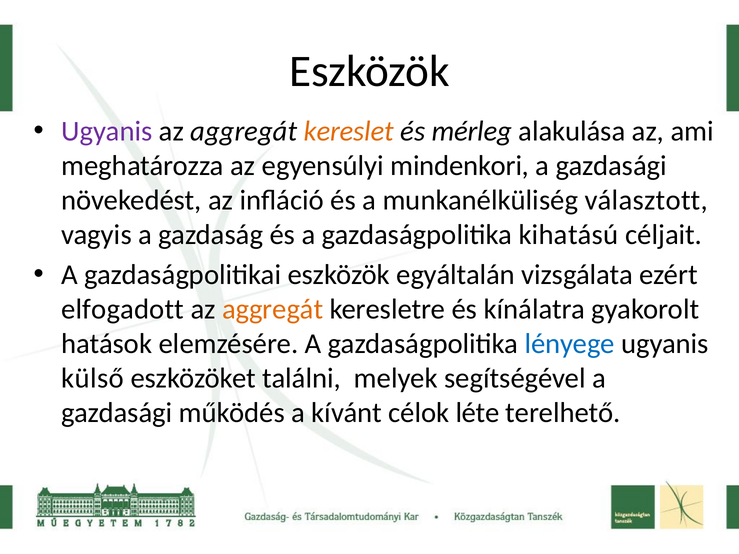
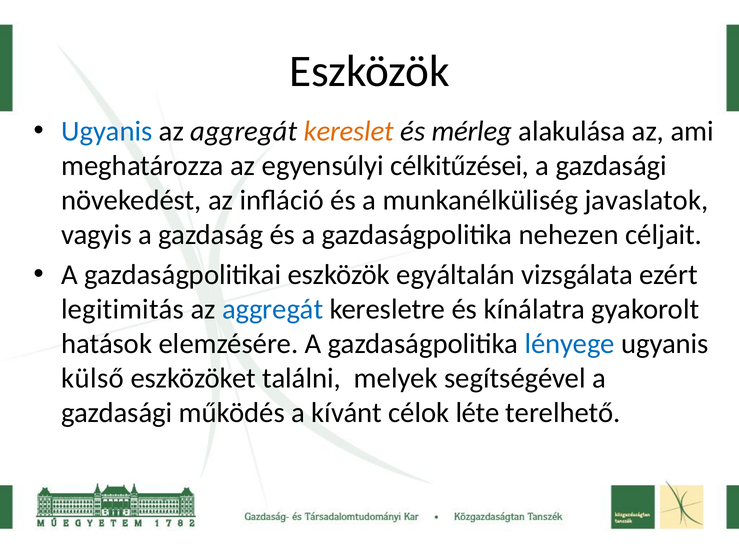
Ugyanis colour: purple -> blue (107, 131)
mindenkori: mindenkori -> célkitűzései (460, 166)
választott: választott -> javaslatok (646, 200)
kihatású: kihatású -> nehezen (569, 235)
elfogadott: elfogadott -> legitimitás (123, 310)
aggregát colour: orange -> blue (273, 310)
